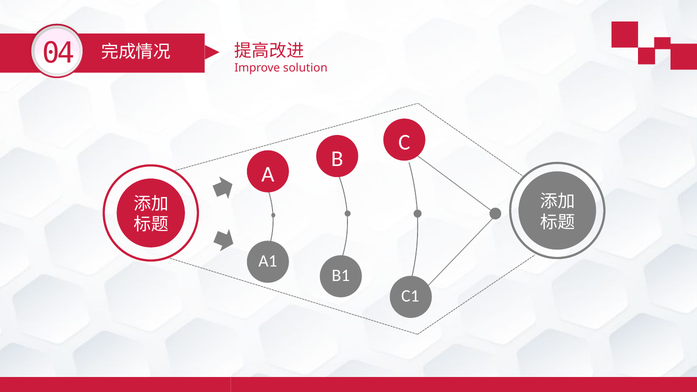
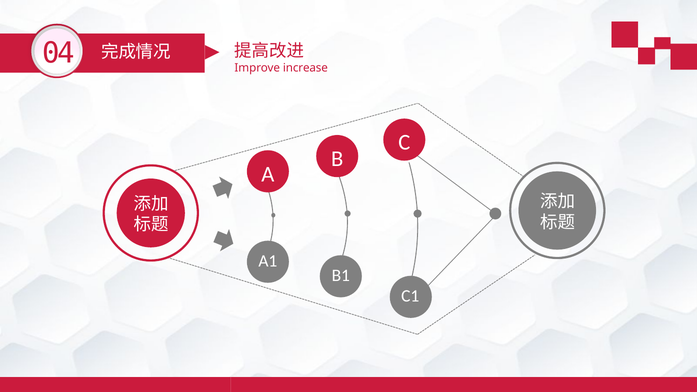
solution: solution -> increase (305, 68)
